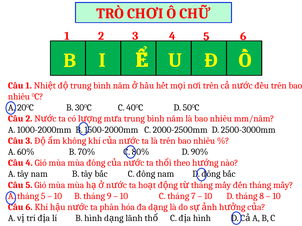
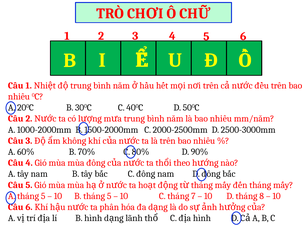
B tháng 9: 9 -> 5 (109, 196)
